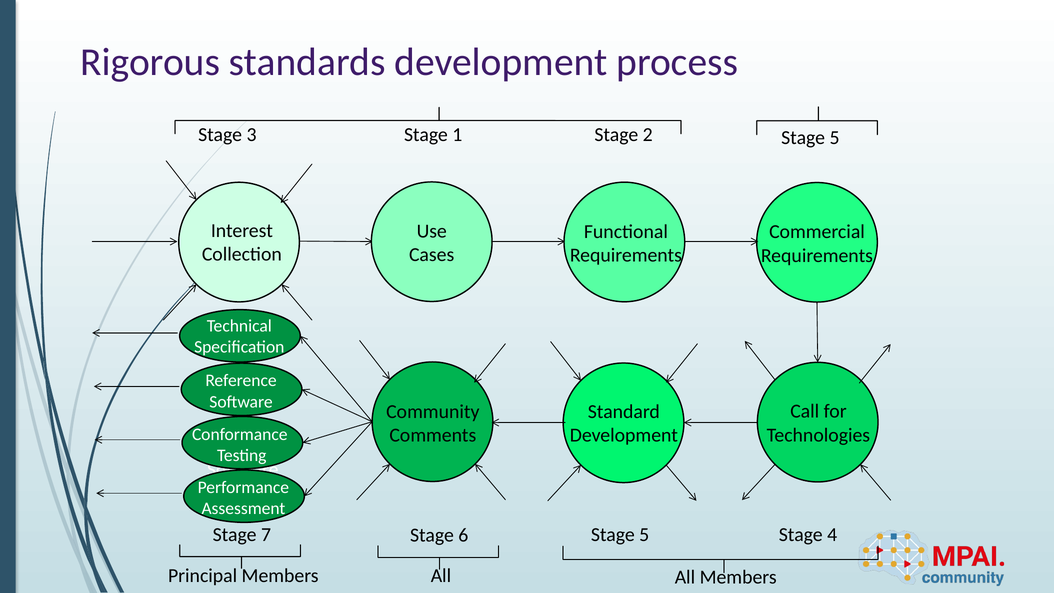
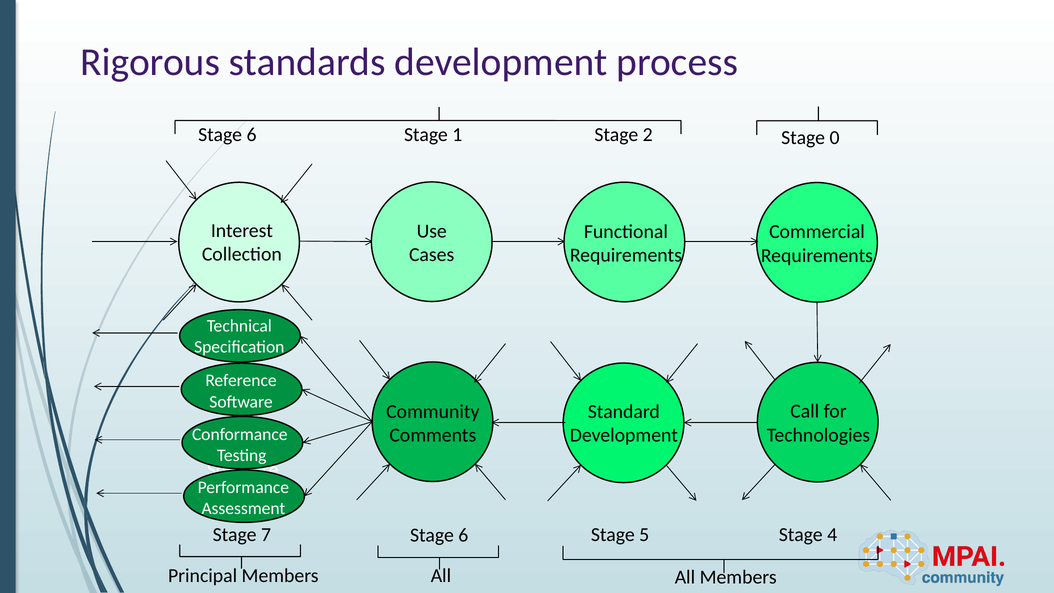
3: 3 -> 6 (252, 135)
2 Stage 5: 5 -> 0 (835, 138)
